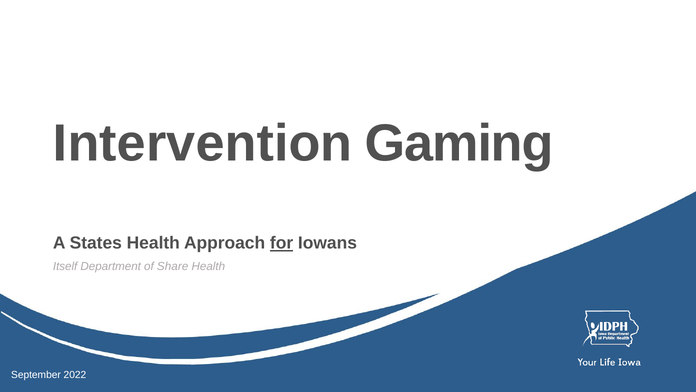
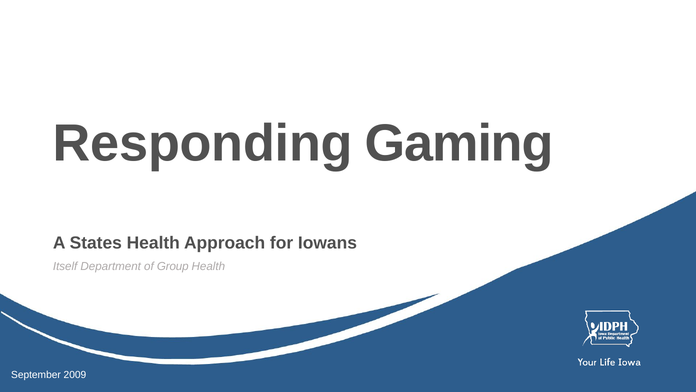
Intervention: Intervention -> Responding (203, 144)
for underline: present -> none (282, 243)
Share: Share -> Group (173, 266)
2022: 2022 -> 2009 (75, 374)
